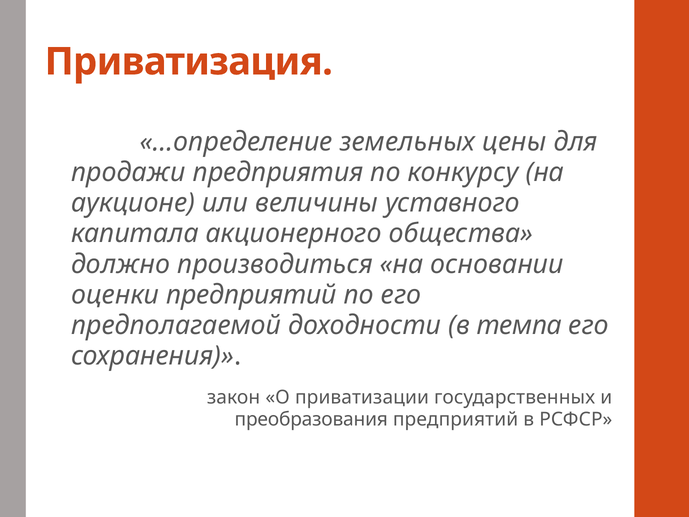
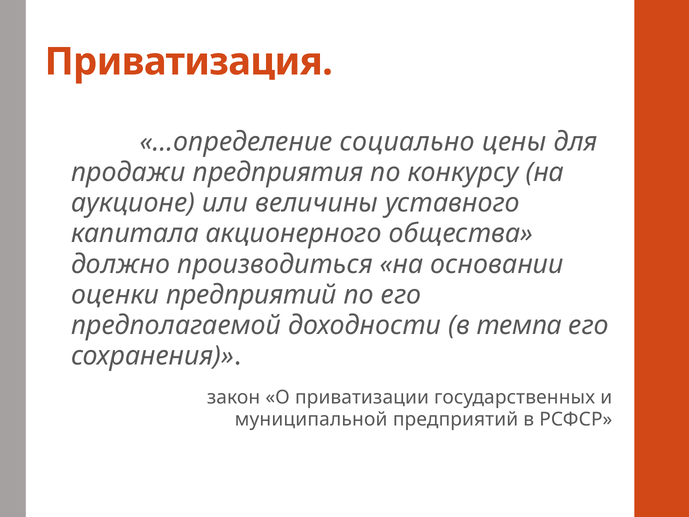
земельных: земельных -> социально (407, 142)
преобразования: преобразования -> муниципальной (311, 419)
